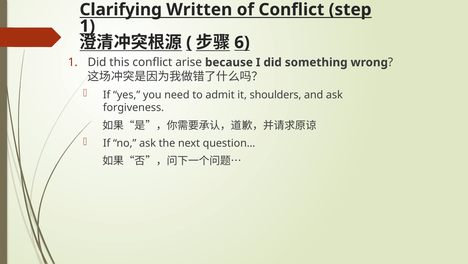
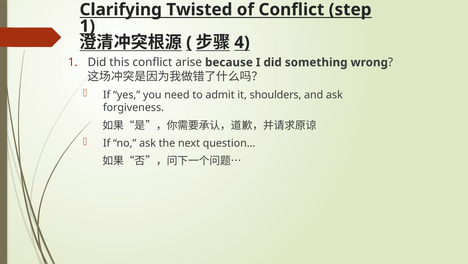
Written: Written -> Twisted (199, 10)
6: 6 -> 4 (242, 42)
